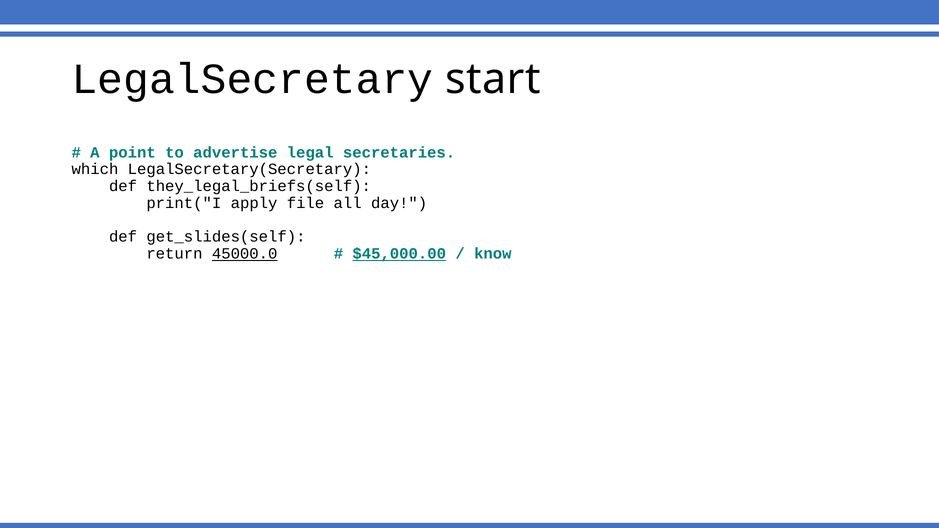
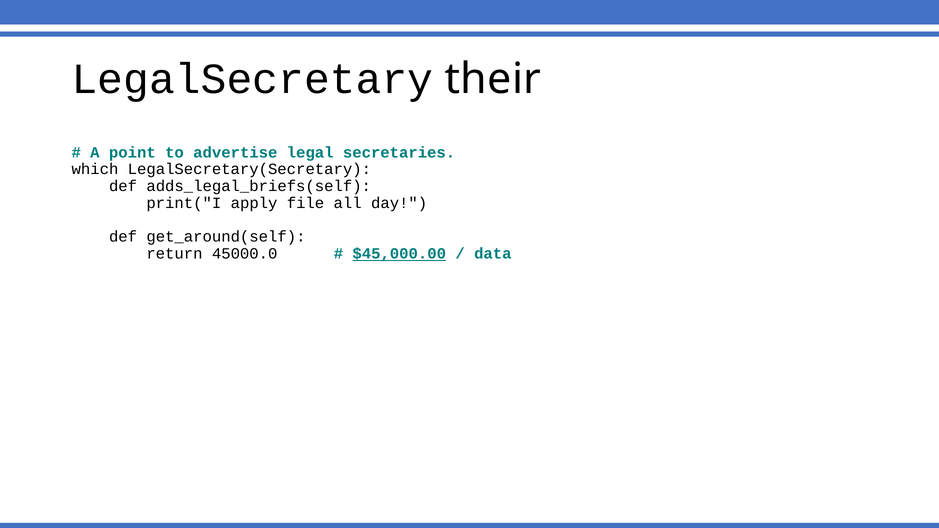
start: start -> their (493, 79)
they_legal_briefs(self: they_legal_briefs(self -> adds_legal_briefs(self (259, 186)
get_slides(self: get_slides(self -> get_around(self (226, 237)
45000.0 underline: present -> none (245, 254)
know: know -> data (493, 254)
